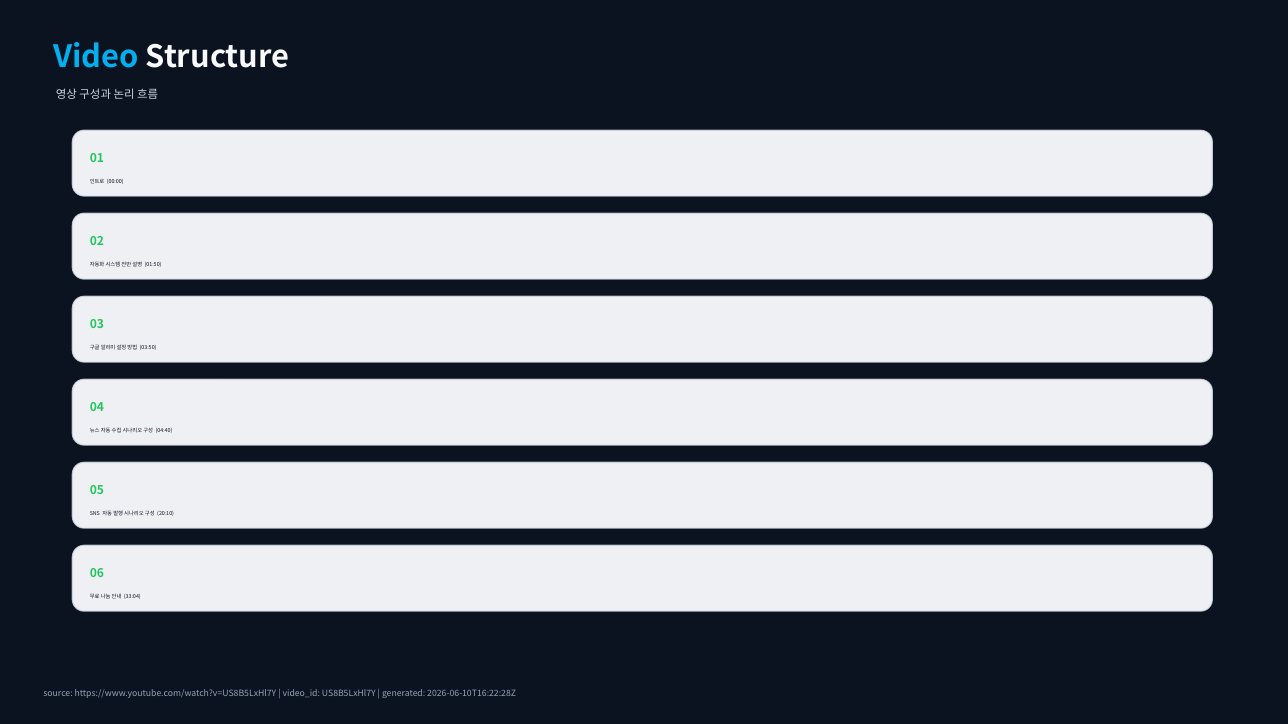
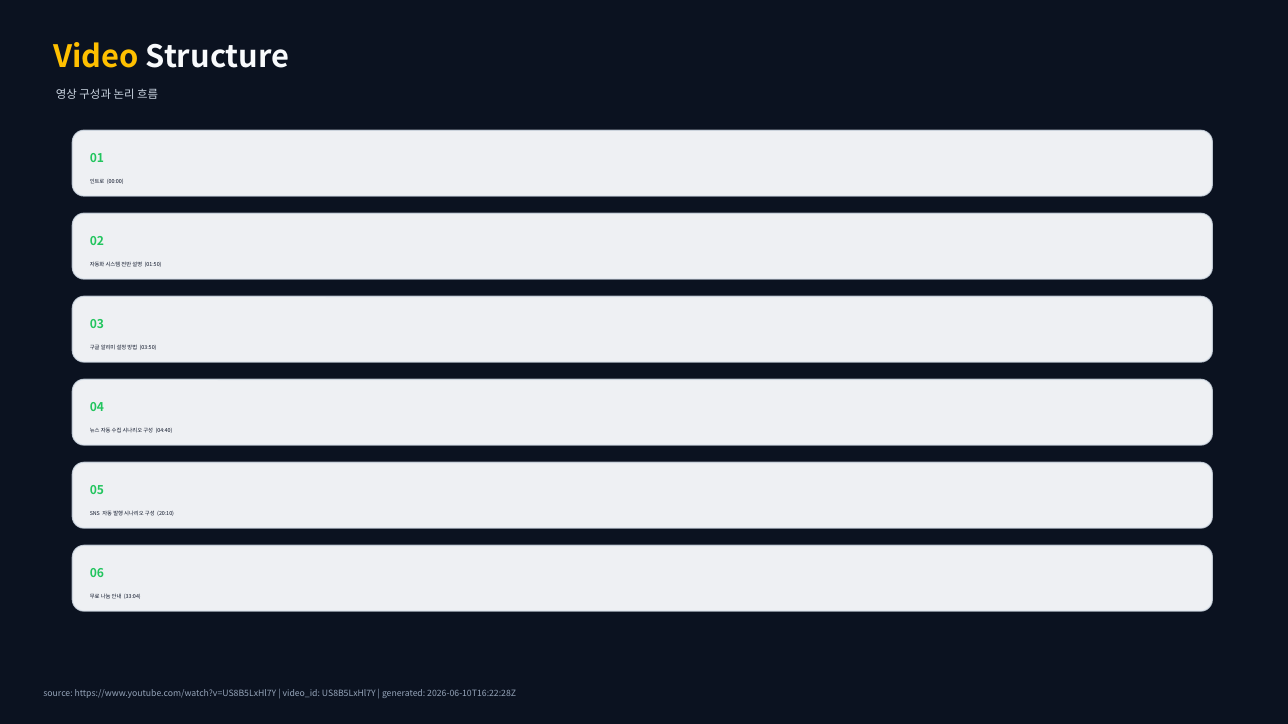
Video colour: light blue -> yellow (96, 58)
